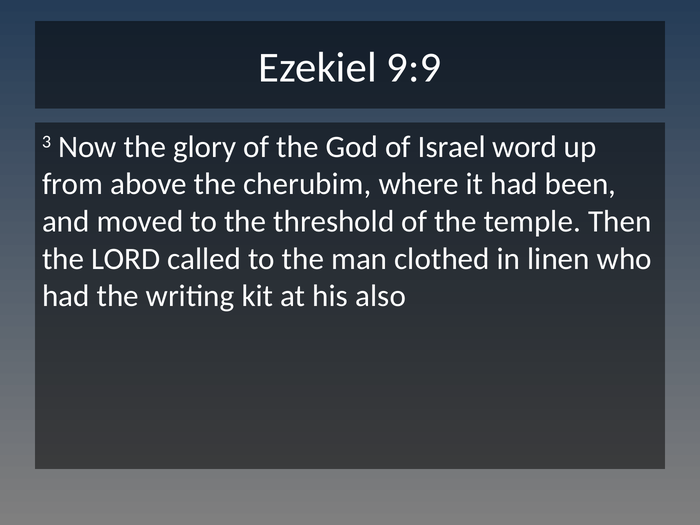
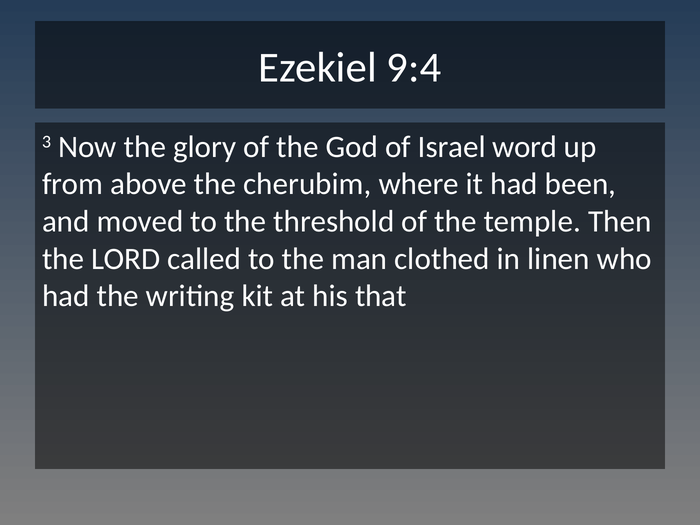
9:9: 9:9 -> 9:4 (414, 68)
also: also -> that (381, 296)
